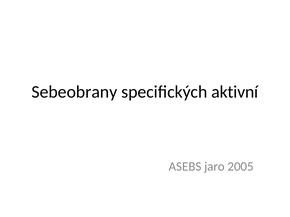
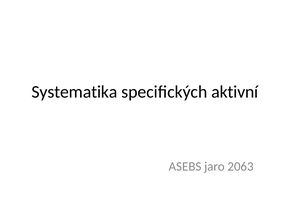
Sebeobrany: Sebeobrany -> Systematika (74, 92)
2005: 2005 -> 2063 (241, 167)
